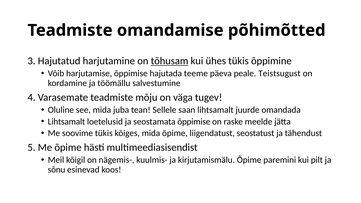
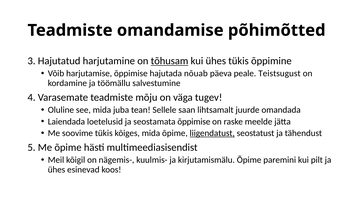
teeme: teeme -> nõuab (196, 73)
Lihtsamalt: Lihtsamalt -> Laiendada (66, 122)
liigendatust underline: none -> present (212, 133)
sõnu: sõnu -> ühes (57, 170)
